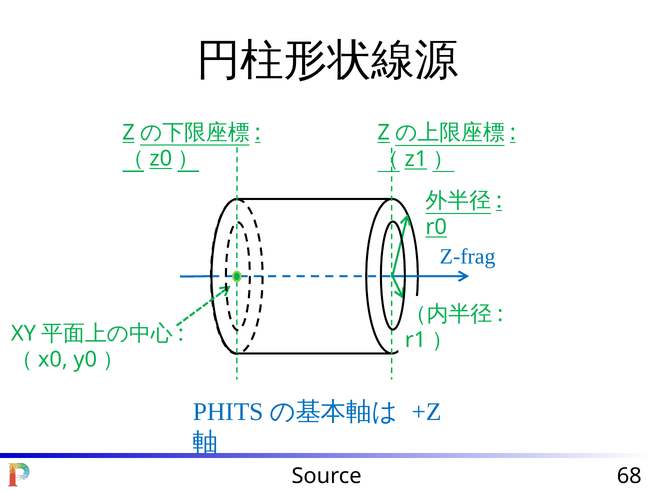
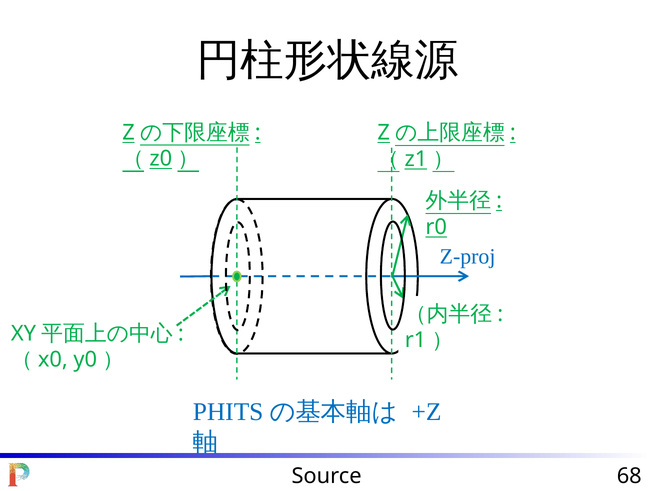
Z-frag: Z-frag -> Z-proj (468, 257)
